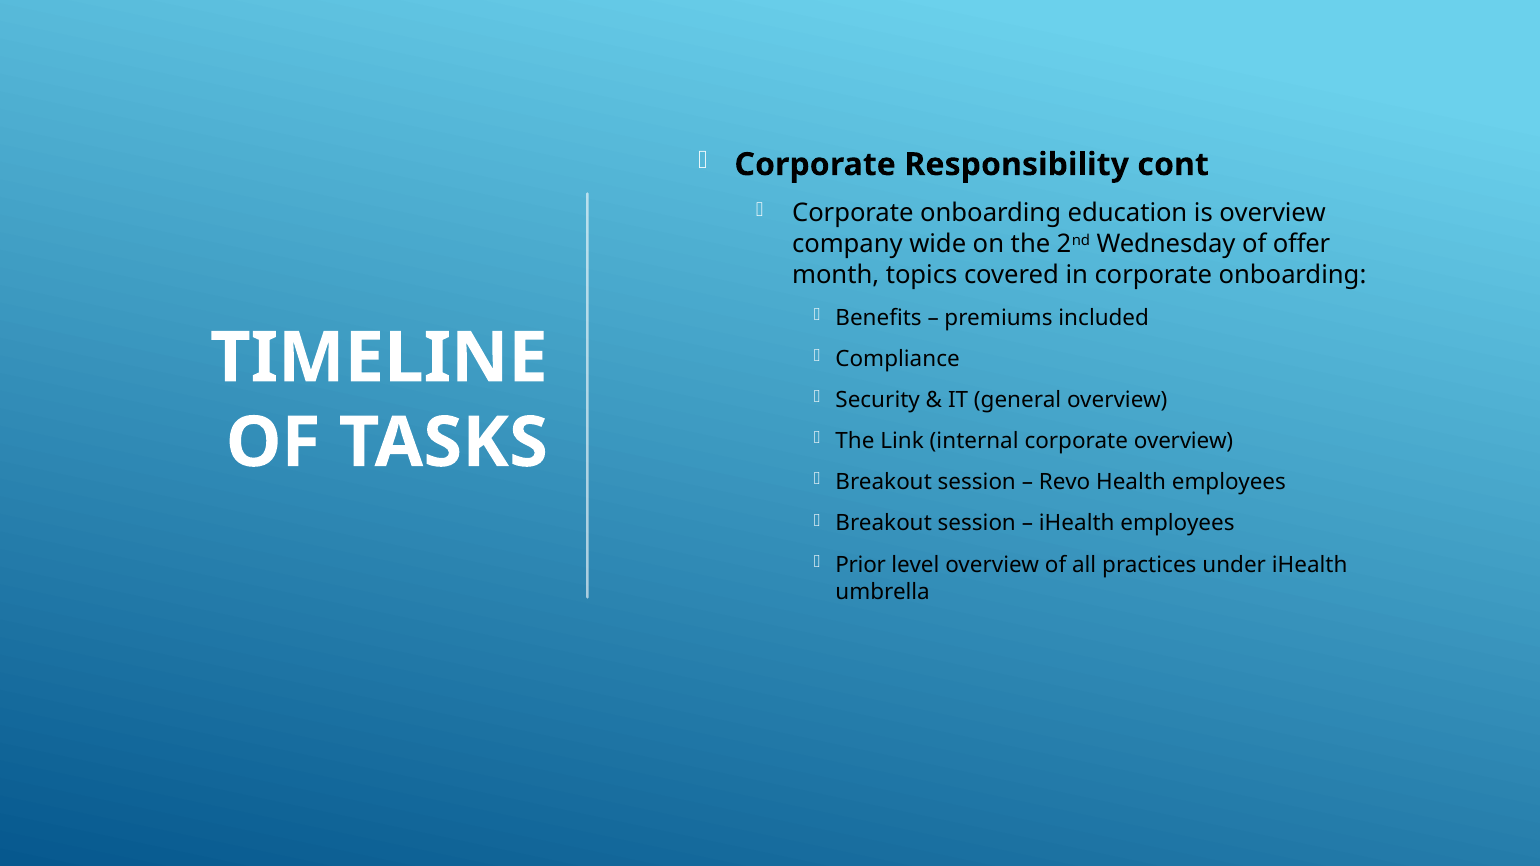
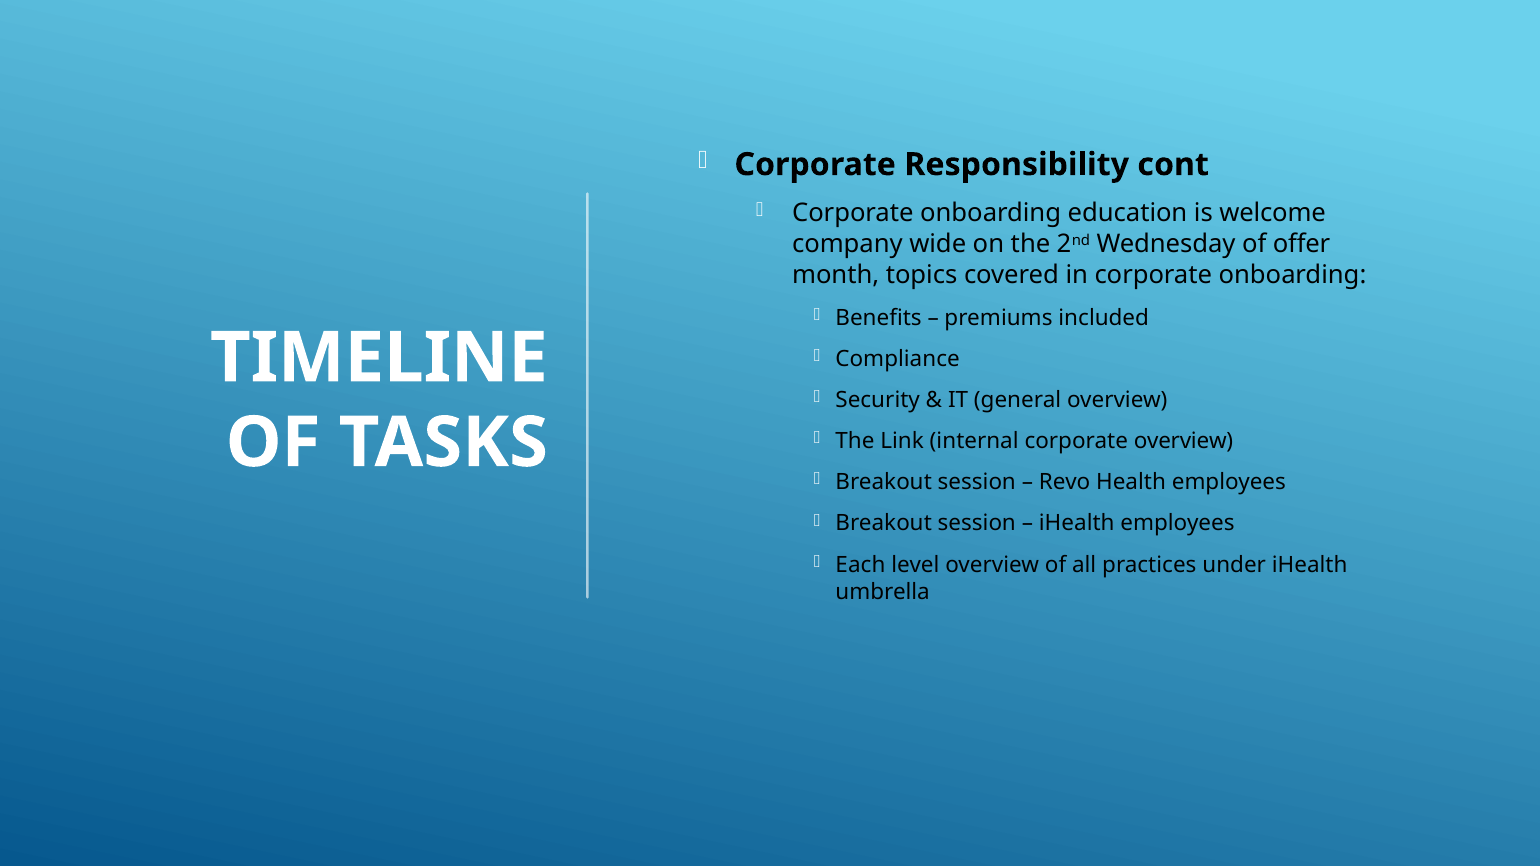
is overview: overview -> welcome (1273, 214)
Prior: Prior -> Each (860, 565)
